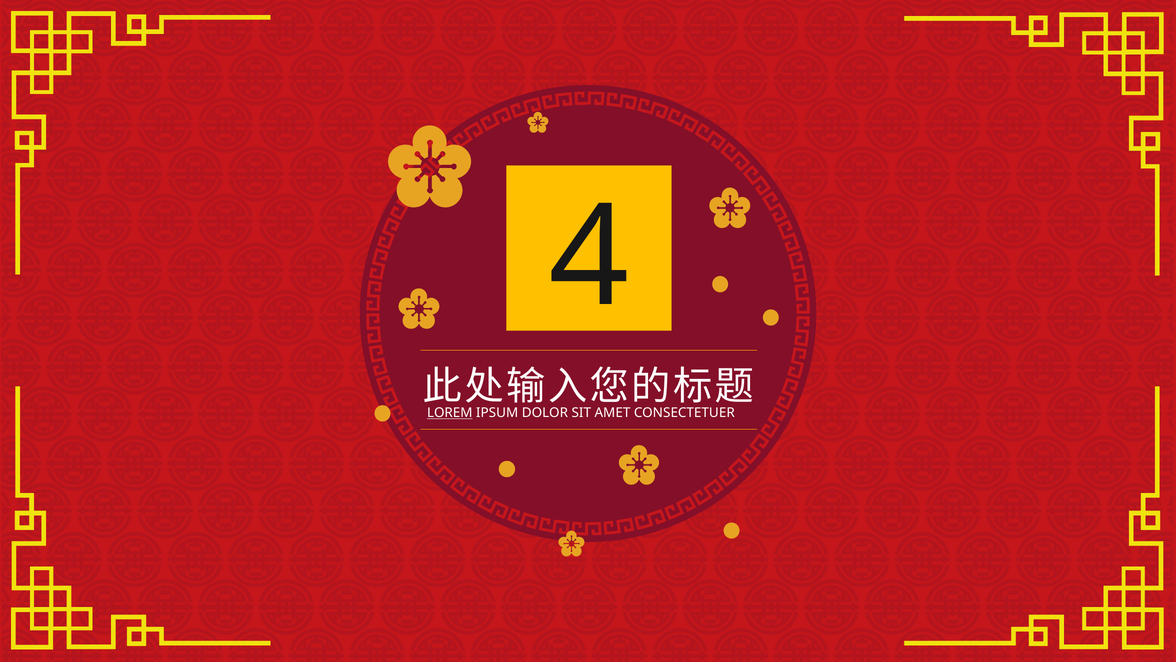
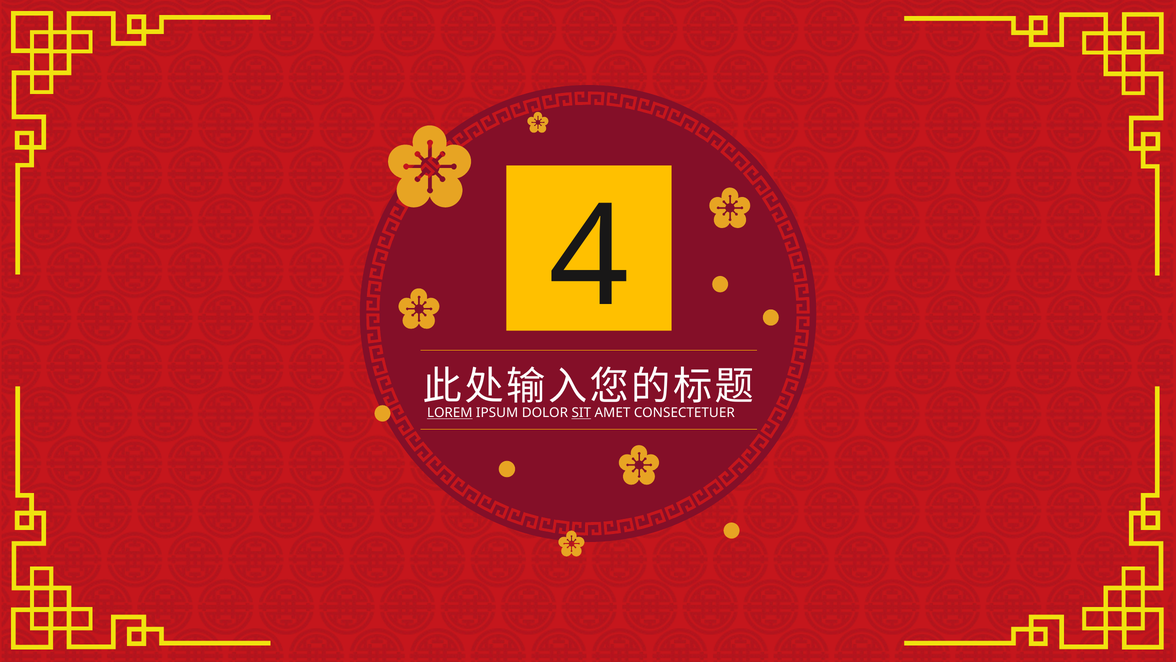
SIT underline: none -> present (581, 413)
